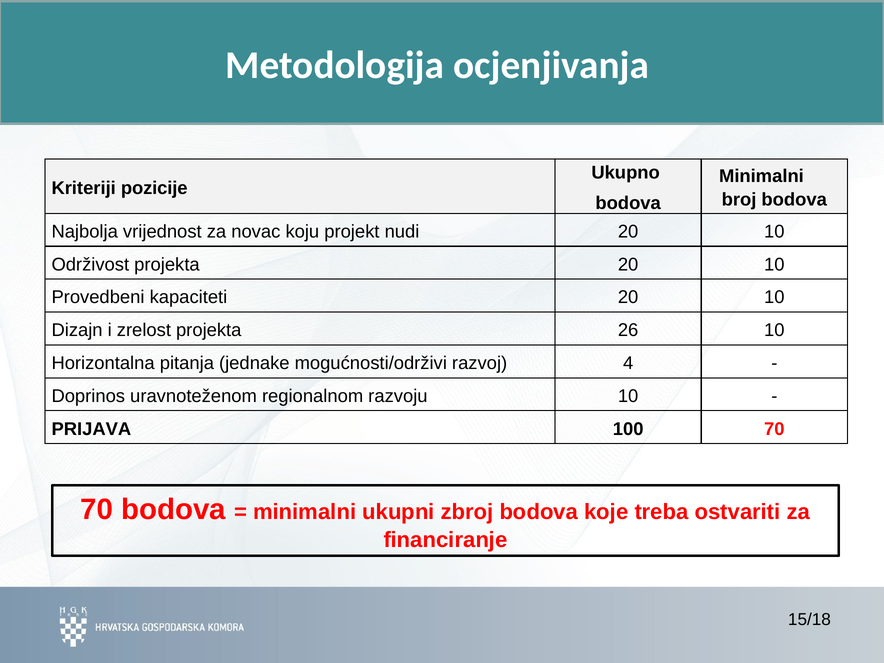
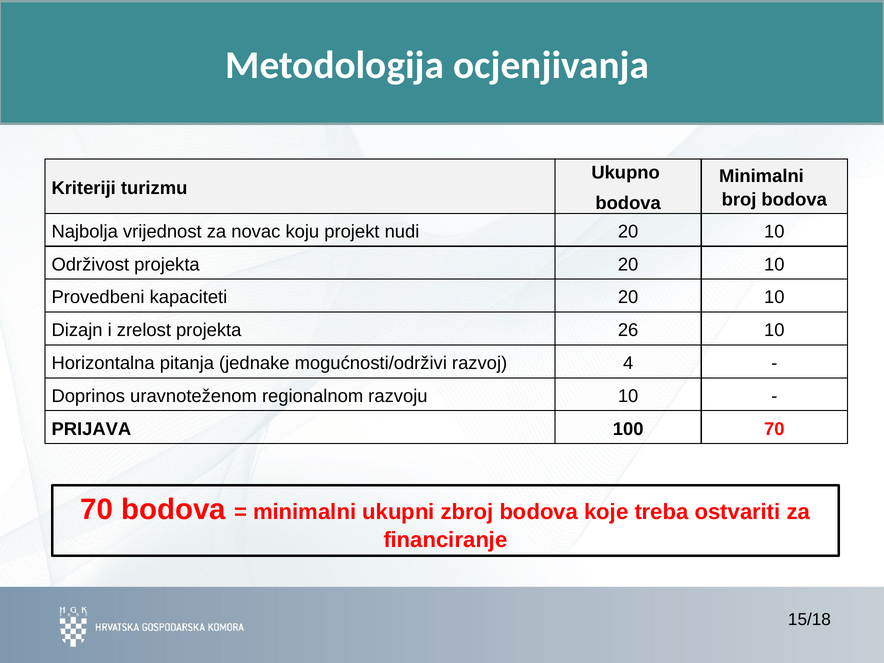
pozicije: pozicije -> turizmu (154, 188)
